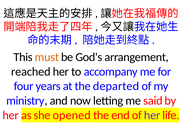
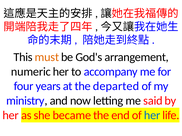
reached: reached -> numeric (31, 72)
opened: opened -> became (72, 116)
her colour: purple -> blue (152, 116)
